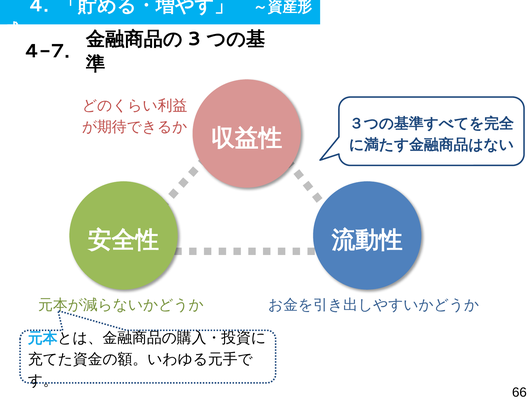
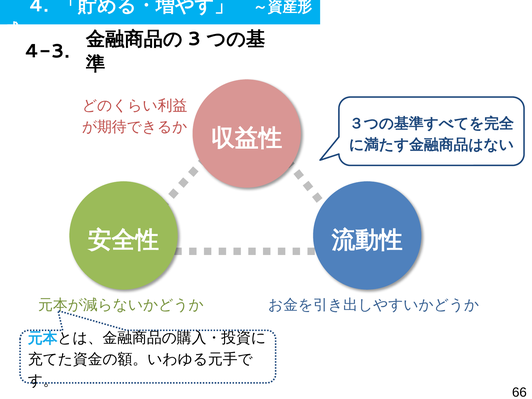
4-7: 4-7 -> 4-3 (47, 51)
